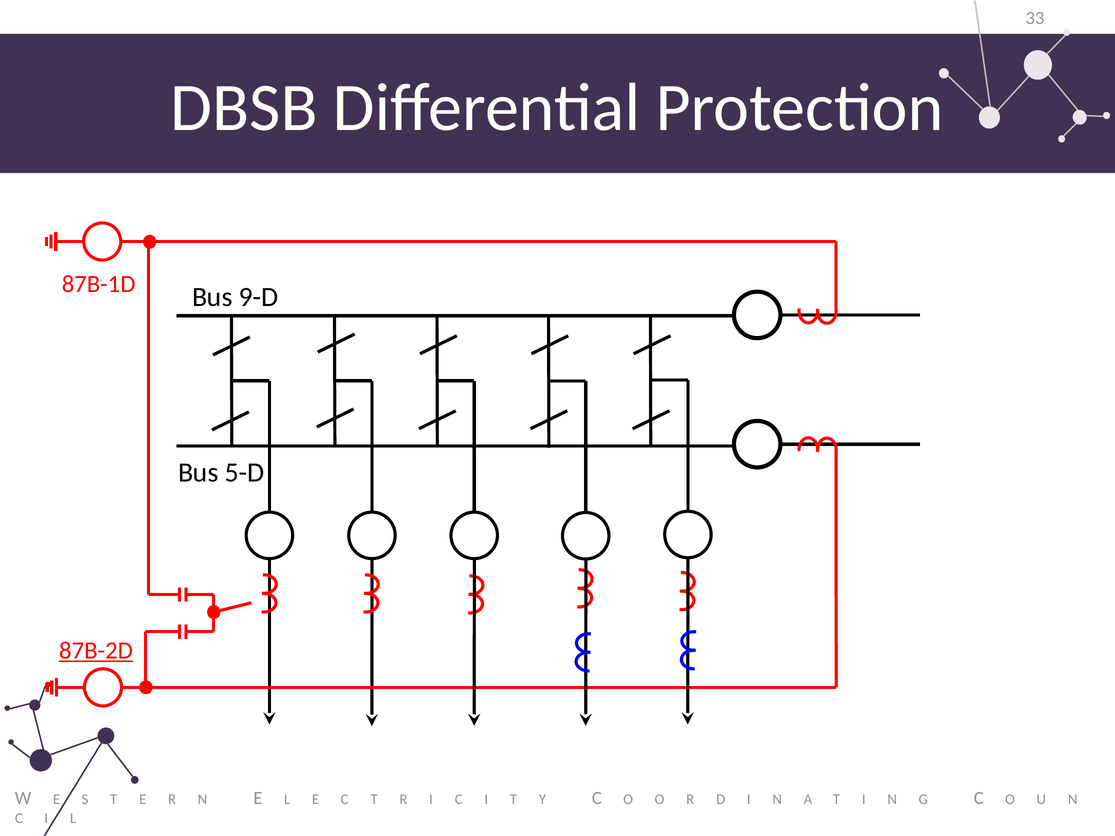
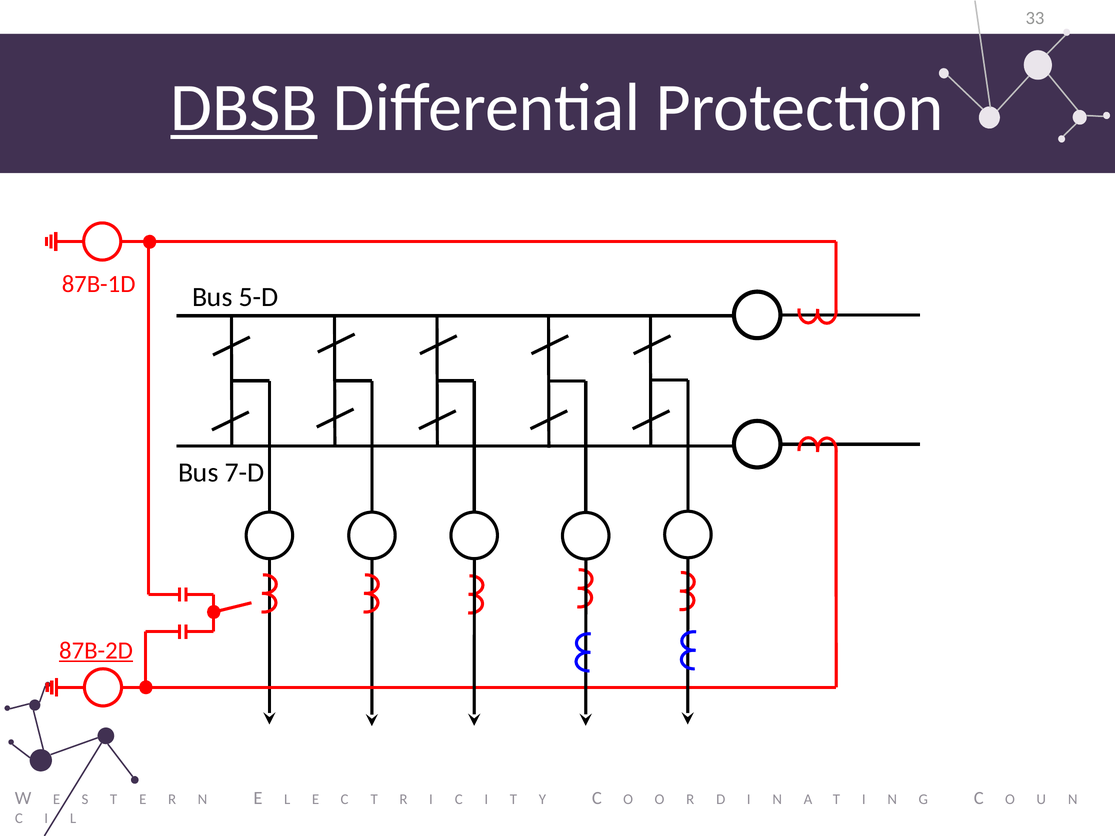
DBSB underline: none -> present (244, 108)
9-D: 9-D -> 5-D (259, 297)
5-D: 5-D -> 7-D (245, 473)
